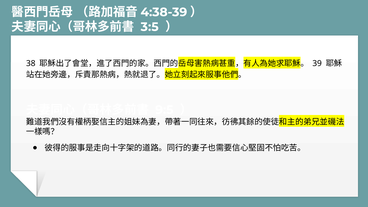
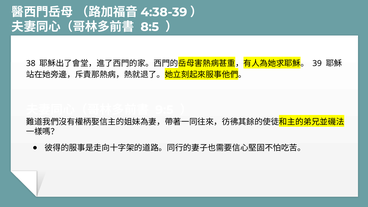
3:5: 3:5 -> 8:5 (150, 27)
